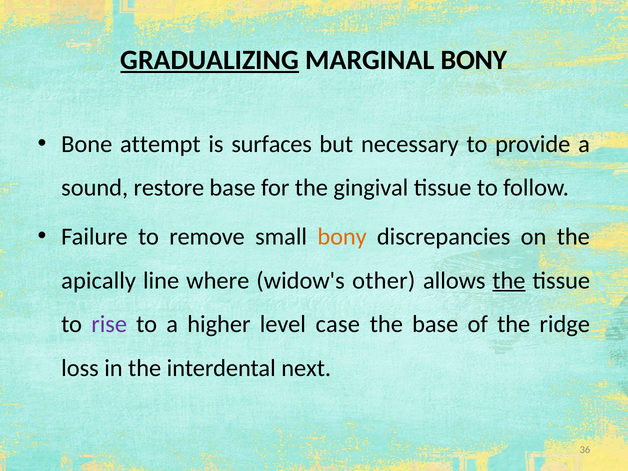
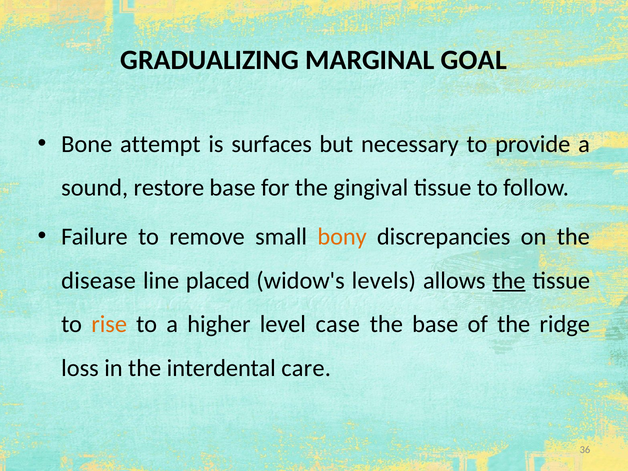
GRADUALIZING underline: present -> none (210, 60)
MARGINAL BONY: BONY -> GOAL (474, 60)
apically: apically -> disease (99, 280)
where: where -> placed (218, 280)
other: other -> levels (384, 280)
rise colour: purple -> orange (109, 324)
next: next -> care (306, 368)
